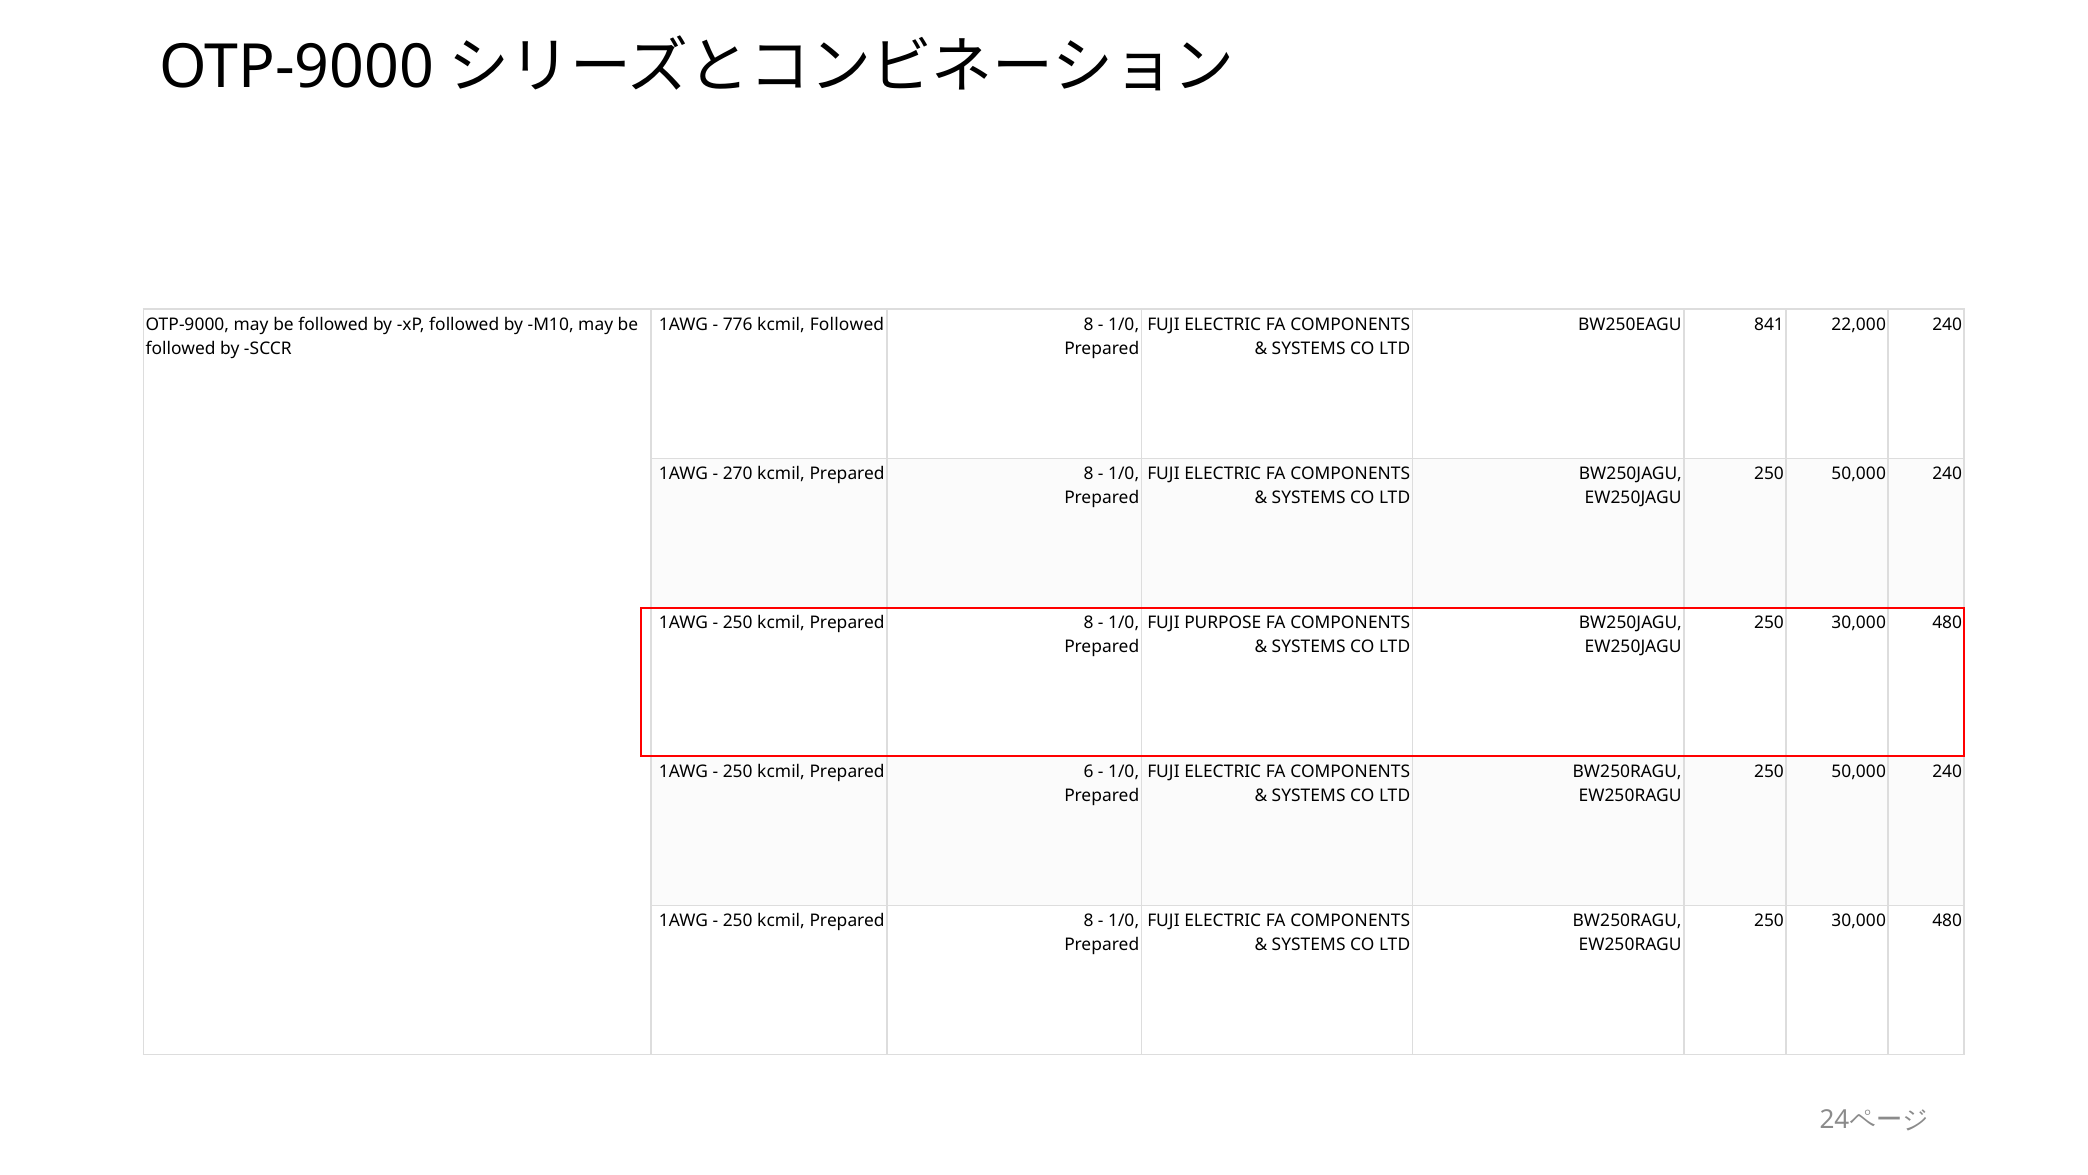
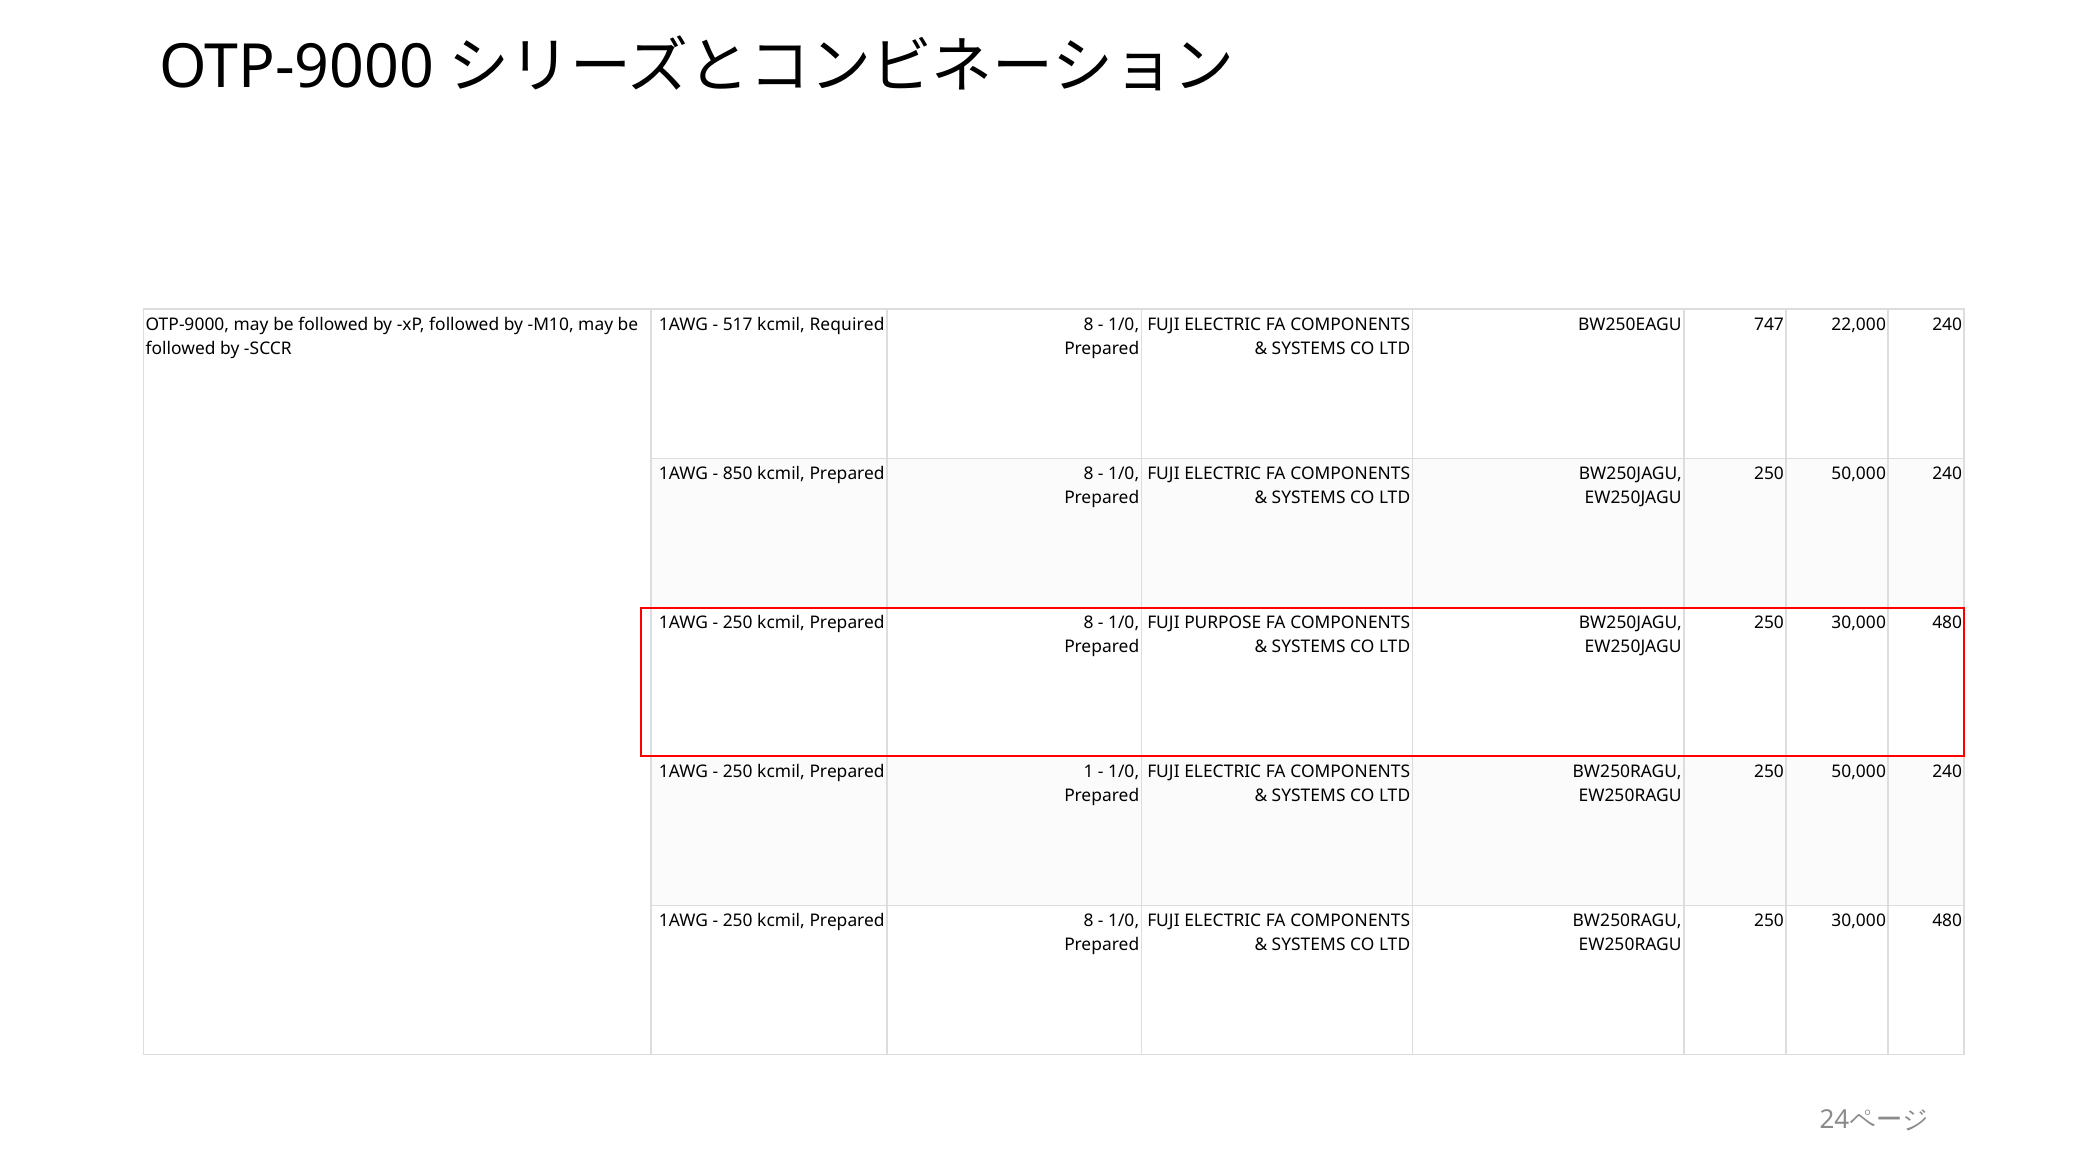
776: 776 -> 517 (738, 324)
kcmil Followed: Followed -> Required (847, 324)
841: 841 -> 747 (1769, 324)
270: 270 -> 850 (738, 473)
6: 6 -> 1 (1089, 771)
